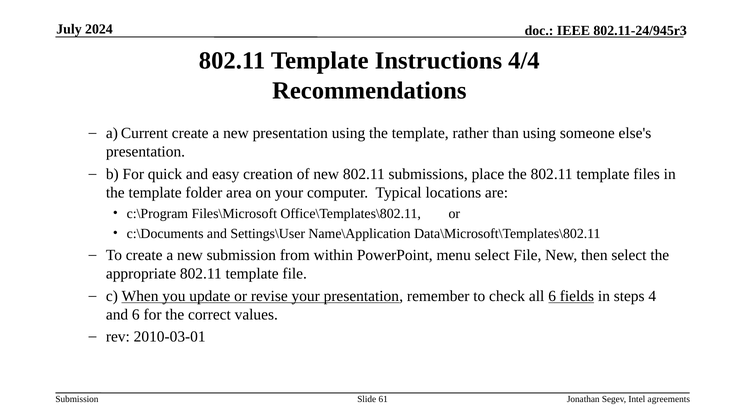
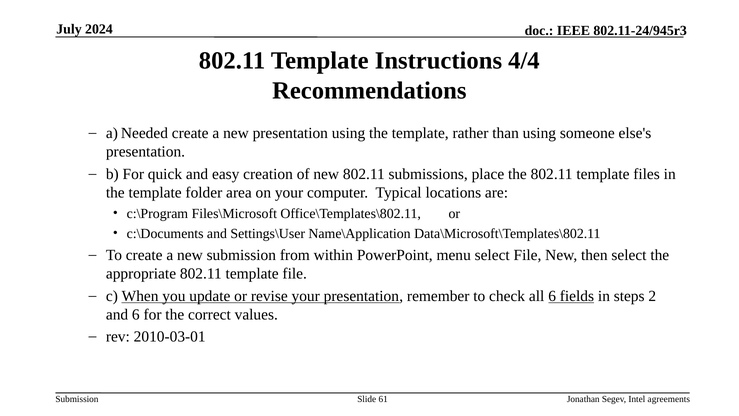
Current: Current -> Needed (144, 133)
4: 4 -> 2 (652, 296)
